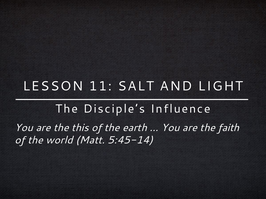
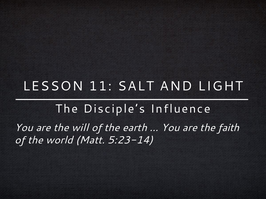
this: this -> will (80, 128)
5:45-14: 5:45-14 -> 5:23-14 (130, 140)
